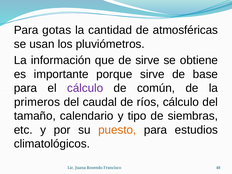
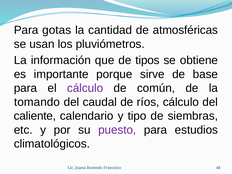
de sirve: sirve -> tipos (147, 60)
primeros: primeros -> tomando (37, 102)
tamaño: tamaño -> caliente (35, 116)
puesto colour: orange -> purple (117, 130)
